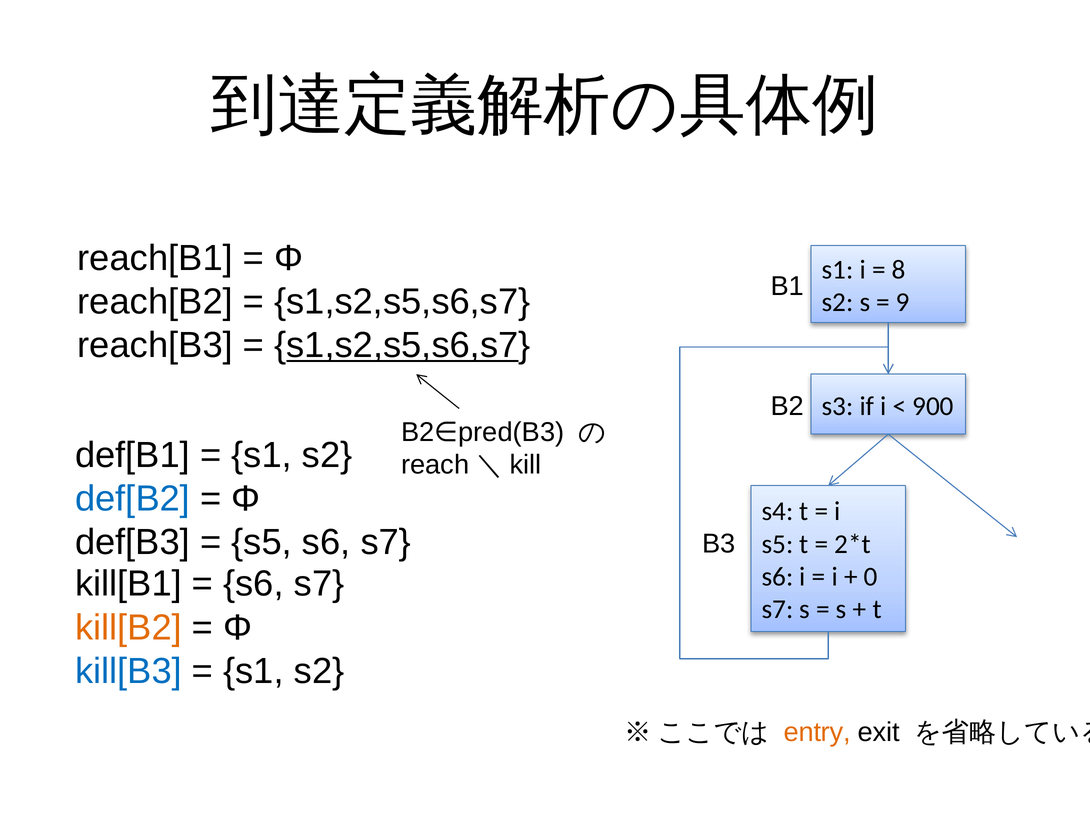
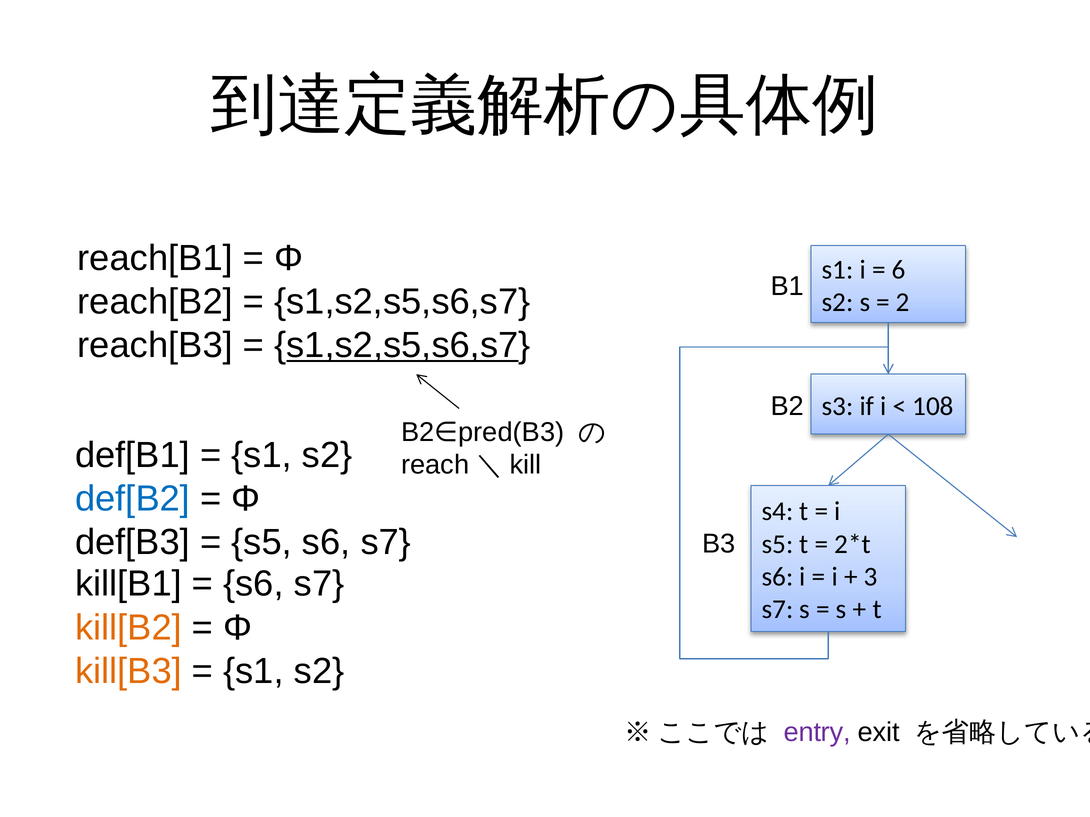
8: 8 -> 6 (899, 270)
9: 9 -> 2 (903, 303)
900: 900 -> 108 (933, 406)
0: 0 -> 3 (871, 577)
kill[B3 colour: blue -> orange (128, 672)
entry colour: orange -> purple (817, 733)
